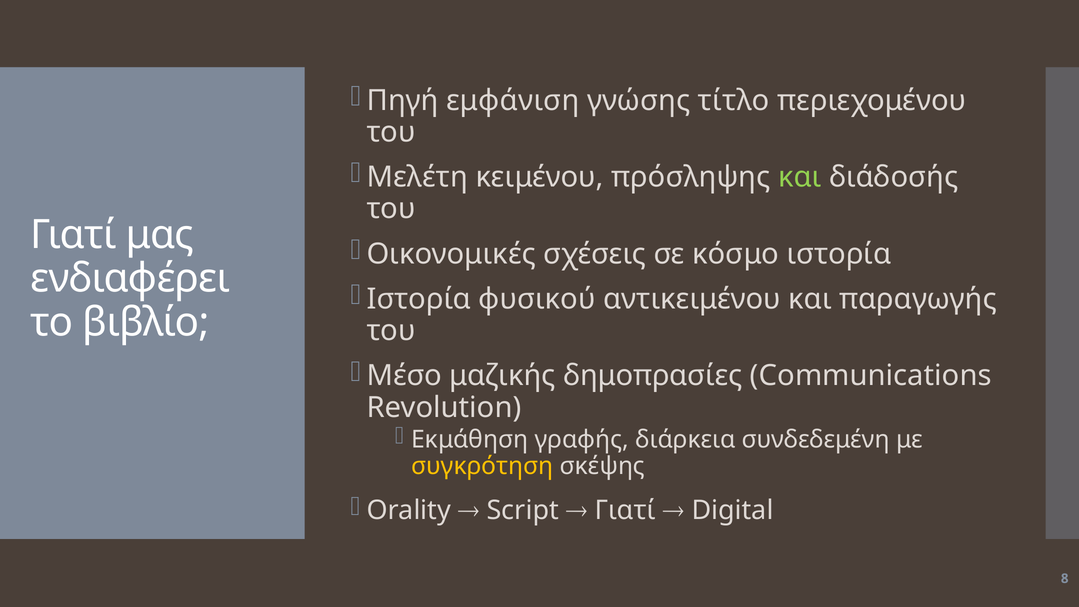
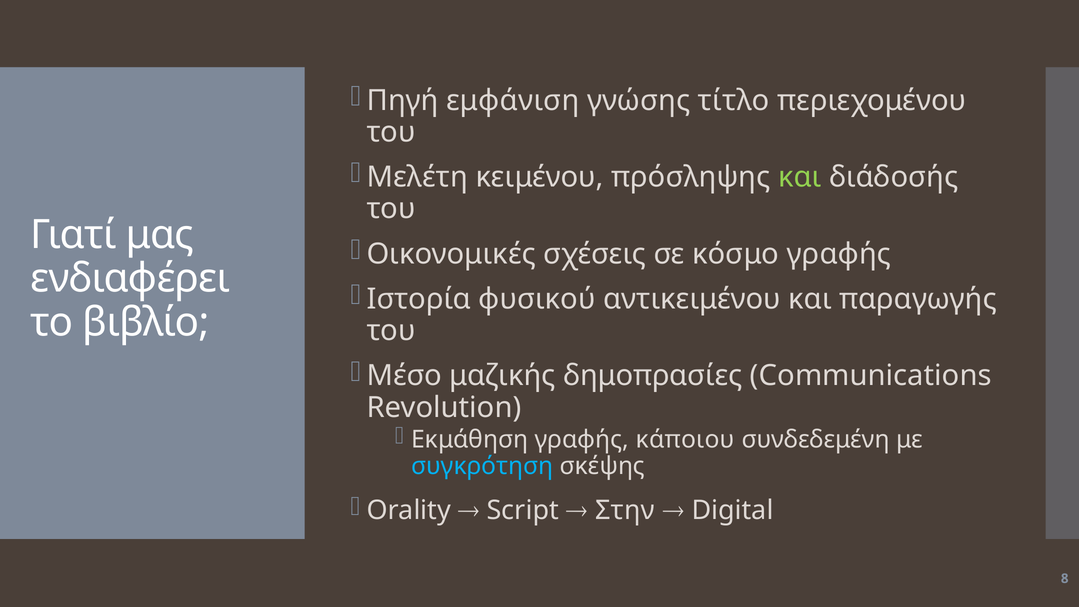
κόσμο ιστορία: ιστορία -> γραφής (839, 254)
διάρκεια: διάρκεια -> κάποιου (685, 439)
συγκρότηση colour: yellow -> light blue (482, 466)
Γιατί: Γιατί -> Στην (625, 510)
